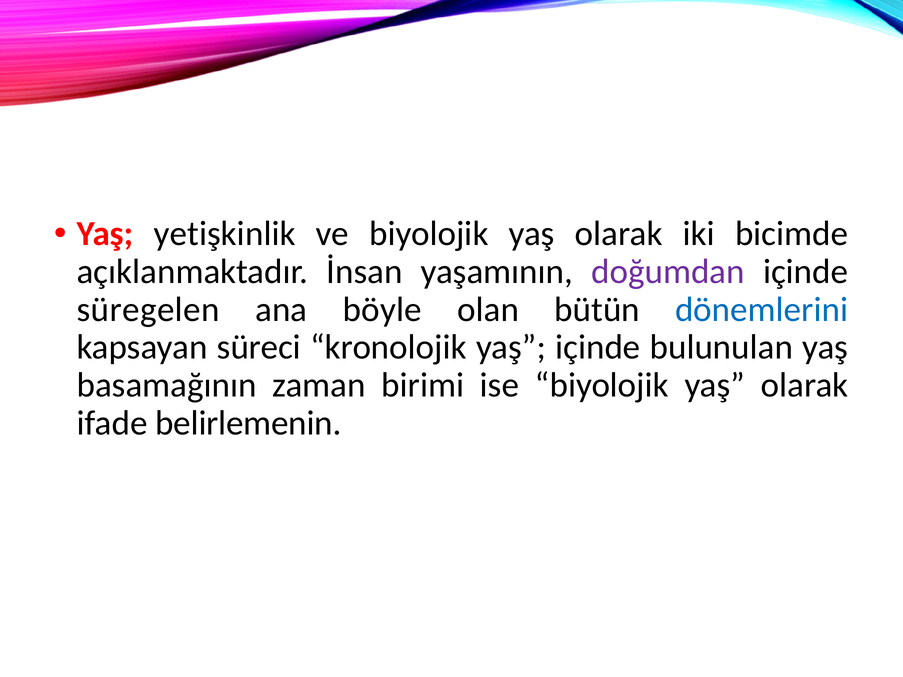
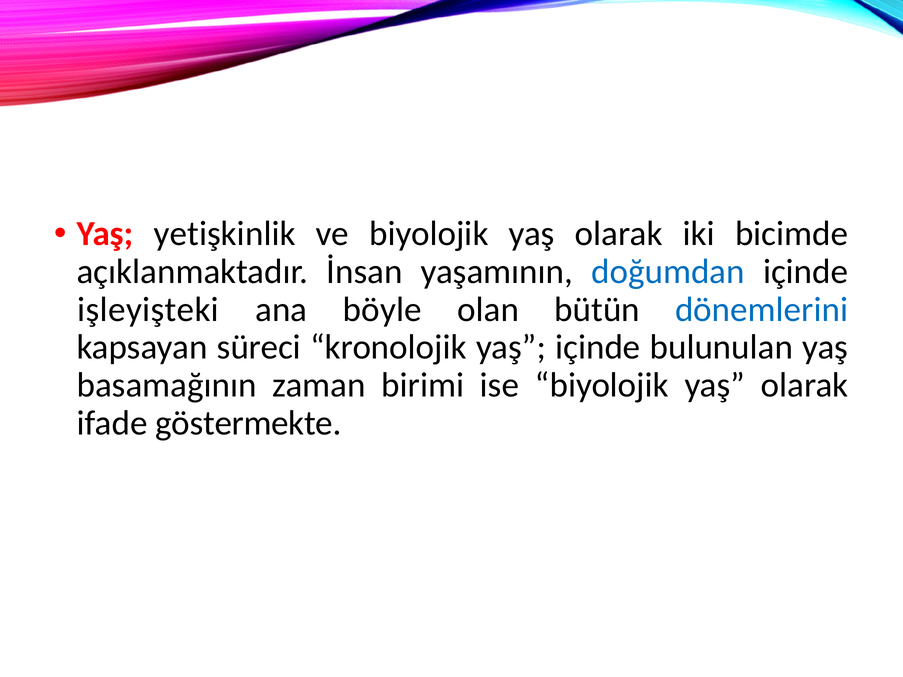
doğumdan colour: purple -> blue (668, 272)
süregelen: süregelen -> işleyişteki (148, 310)
belirlemenin: belirlemenin -> göstermekte (248, 423)
